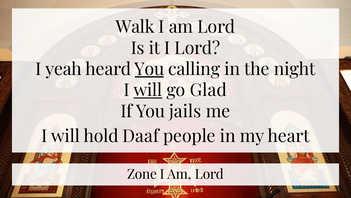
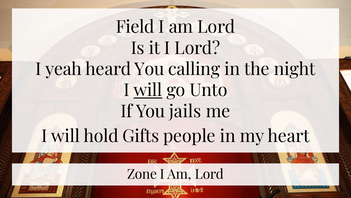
Walk: Walk -> Field (135, 27)
You underline: present -> none (149, 69)
Glad: Glad -> Unto (208, 90)
Daaf: Daaf -> Gifts (141, 136)
